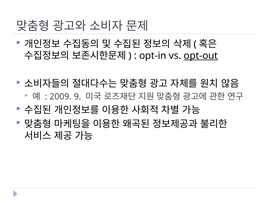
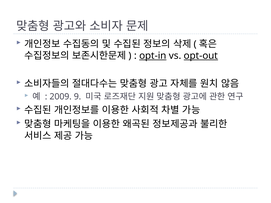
opt-in underline: none -> present (153, 56)
